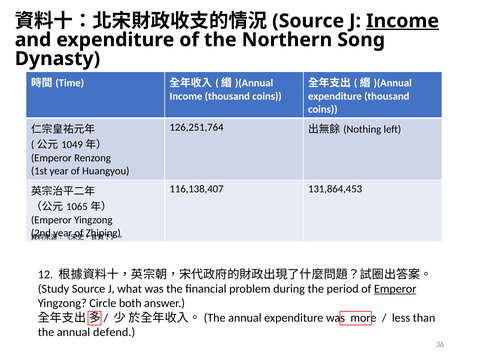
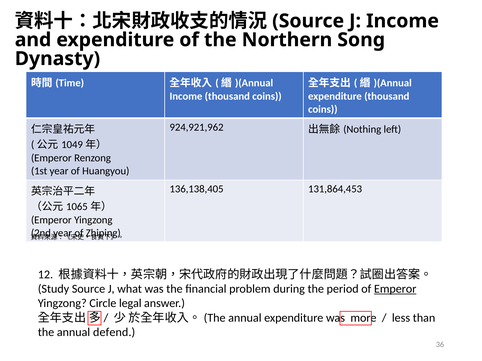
Income underline: present -> none (403, 21)
126,251,764: 126,251,764 -> 924,921,962 (197, 127)
116,138,407: 116,138,407 -> 136,138,405 (197, 189)
both: both -> legal (130, 304)
